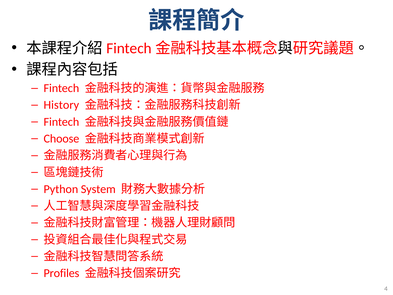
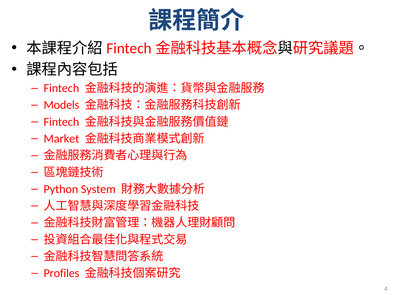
History: History -> Models (61, 105)
Choose: Choose -> Market (61, 139)
